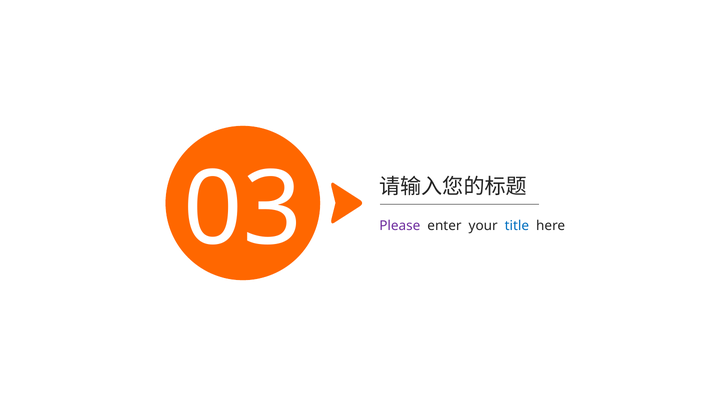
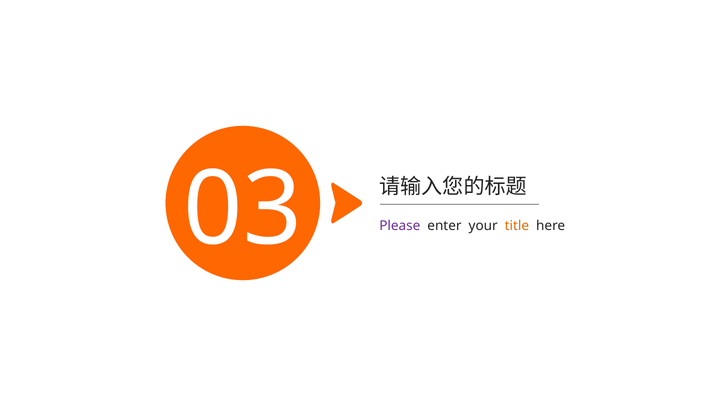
title colour: blue -> orange (517, 226)
